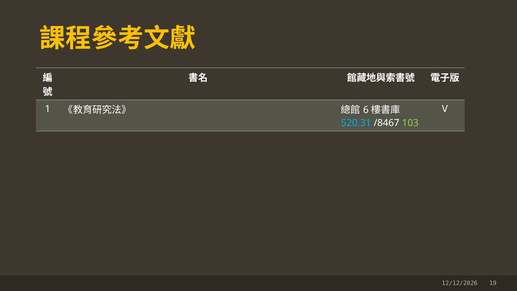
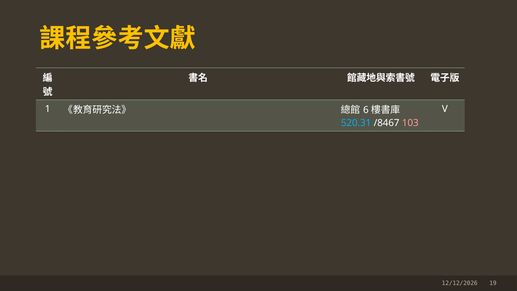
103 colour: light green -> pink (410, 123)
